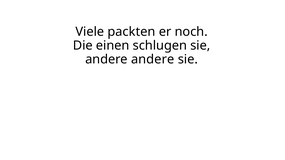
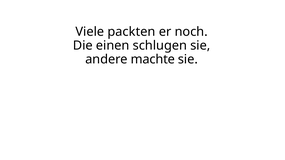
andere andere: andere -> machte (153, 59)
